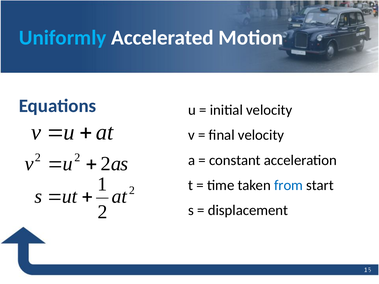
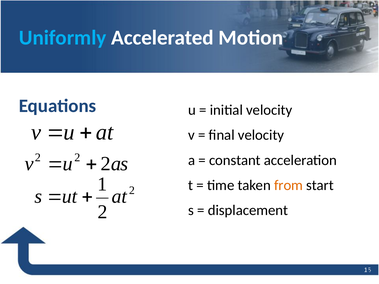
from colour: blue -> orange (289, 185)
